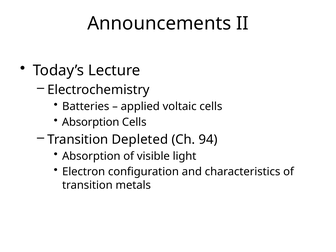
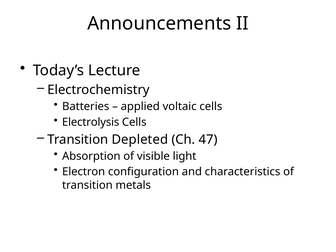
Absorption: Absorption -> Electrolysis (91, 122)
94: 94 -> 47 (208, 139)
